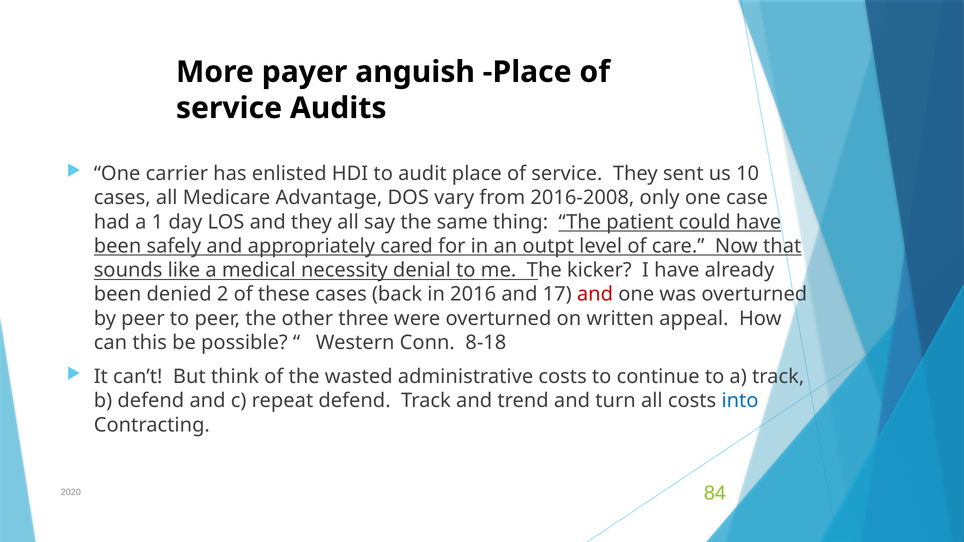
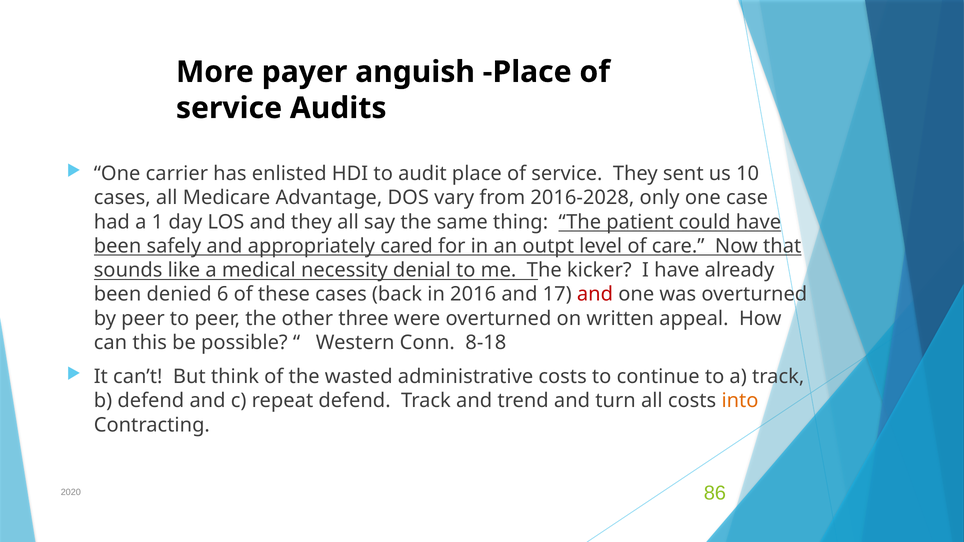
2016-2008: 2016-2008 -> 2016-2028 (582, 198)
2: 2 -> 6 (223, 294)
into colour: blue -> orange (740, 401)
84: 84 -> 86 (715, 494)
